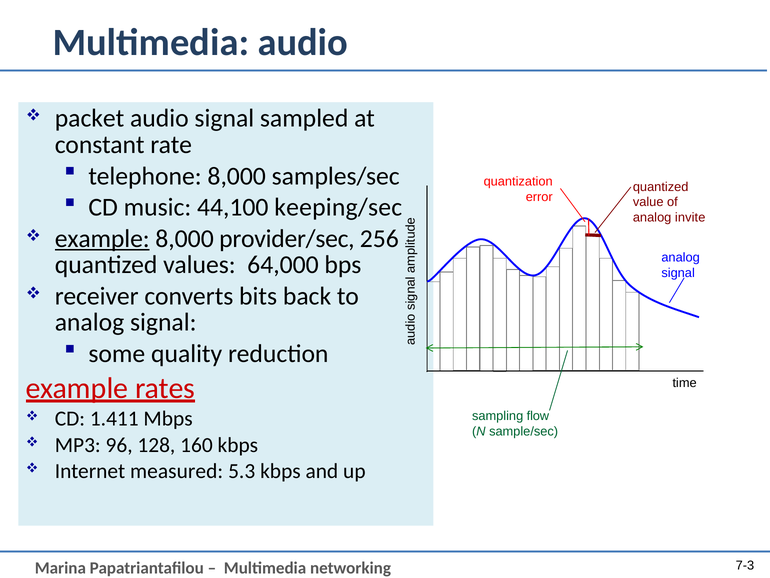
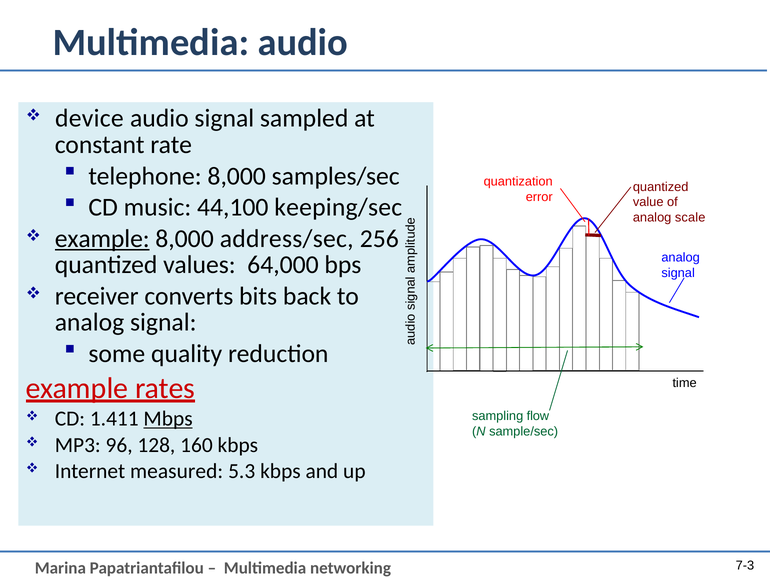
packet: packet -> device (89, 118)
invite: invite -> scale (690, 217)
provider/sec: provider/sec -> address/sec (287, 239)
Mbps underline: none -> present (168, 418)
